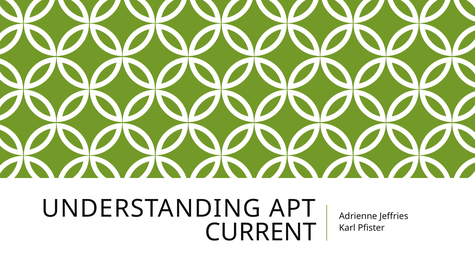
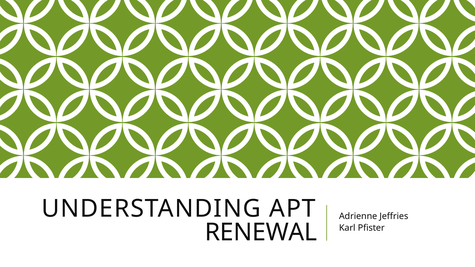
CURRENT: CURRENT -> RENEWAL (261, 233)
